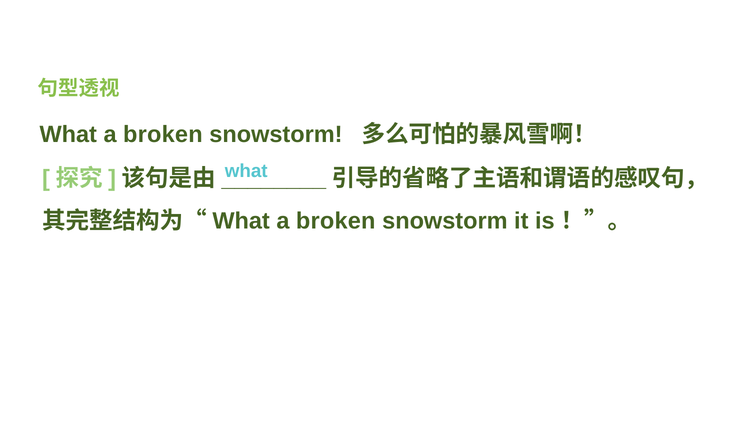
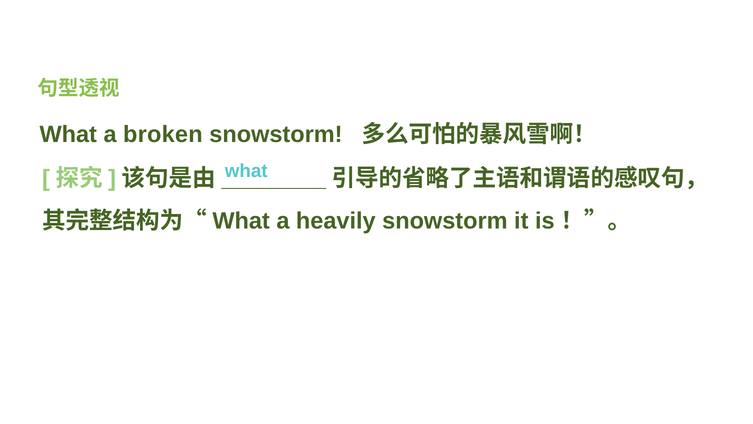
broken: broken -> heavily (336, 221)
